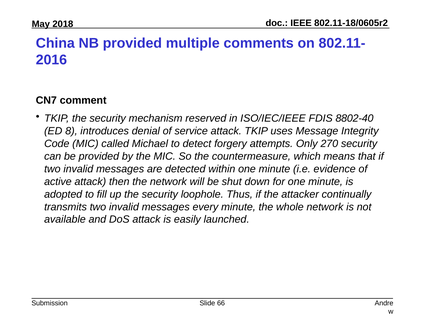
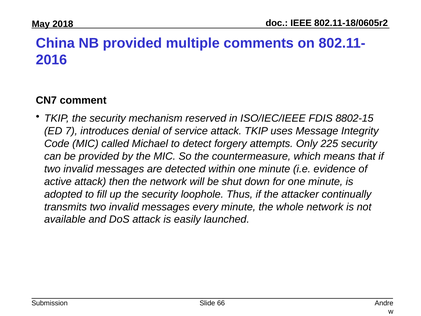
8802-40: 8802-40 -> 8802-15 (354, 118)
8: 8 -> 7 (71, 131)
270: 270 -> 225 (329, 144)
